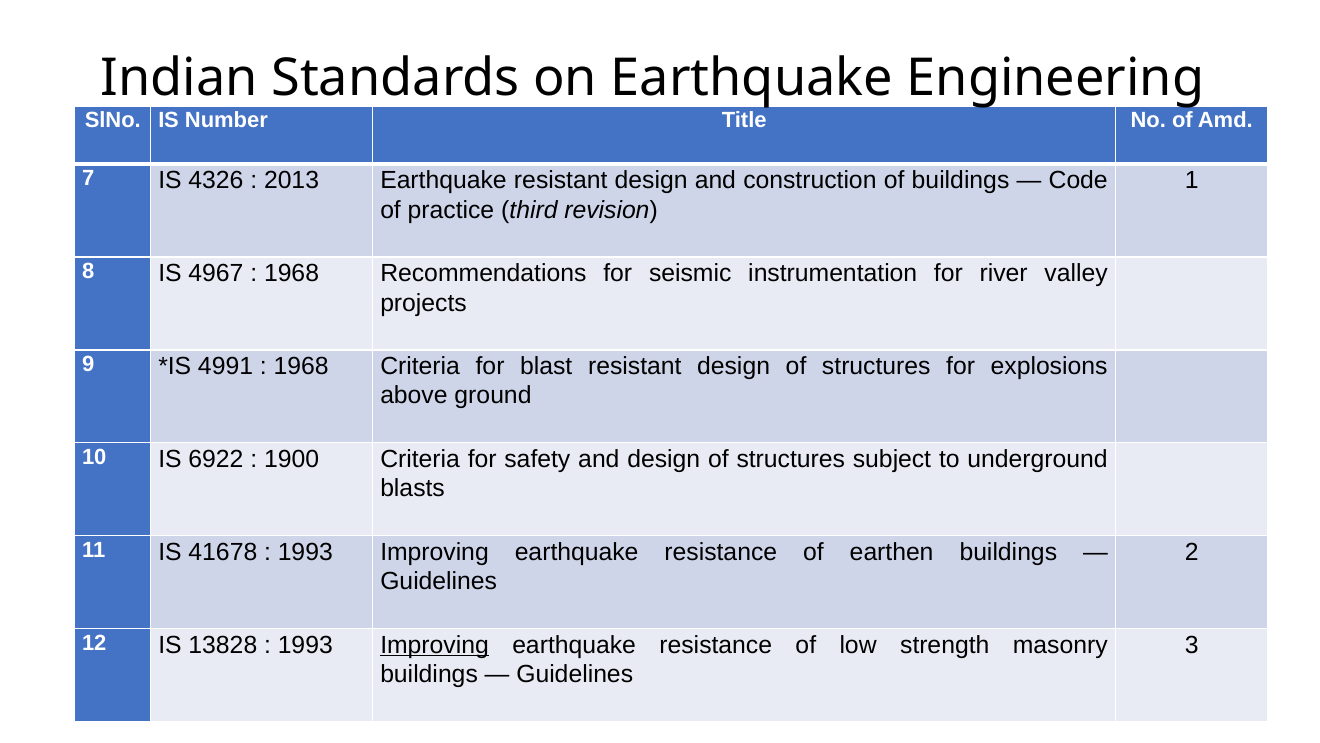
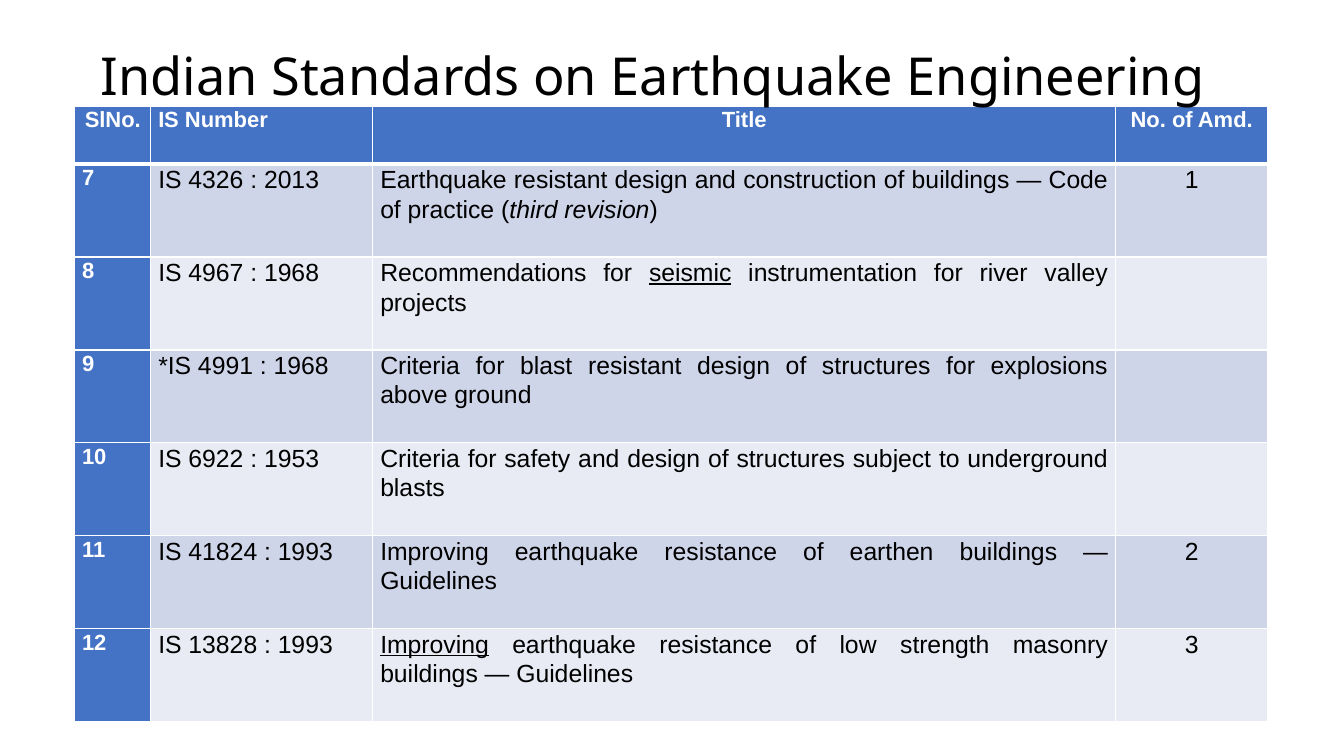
seismic underline: none -> present (690, 273)
1900: 1900 -> 1953 (292, 459)
41678: 41678 -> 41824 (223, 552)
